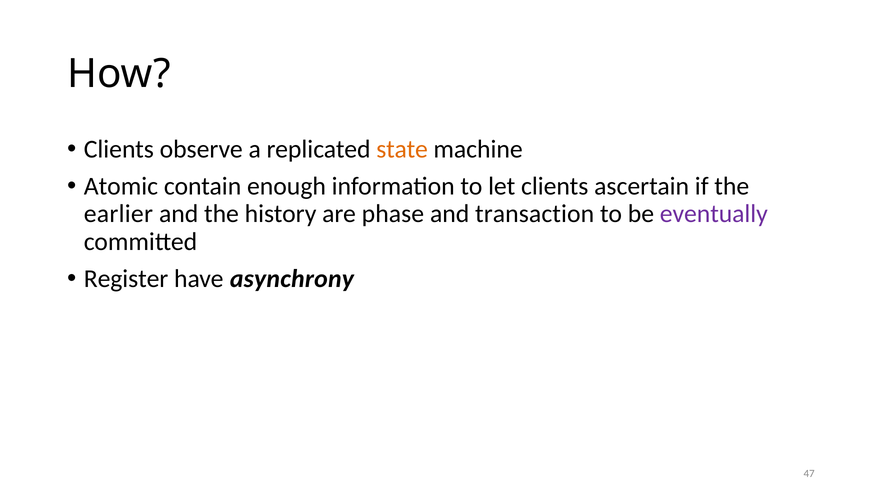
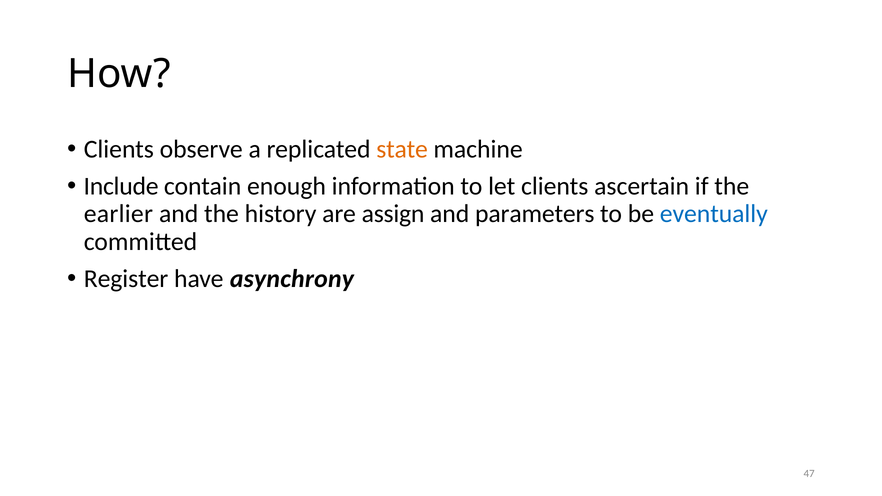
Atomic: Atomic -> Include (121, 186)
phase: phase -> assign (393, 214)
transaction: transaction -> parameters (535, 214)
eventually colour: purple -> blue (714, 214)
